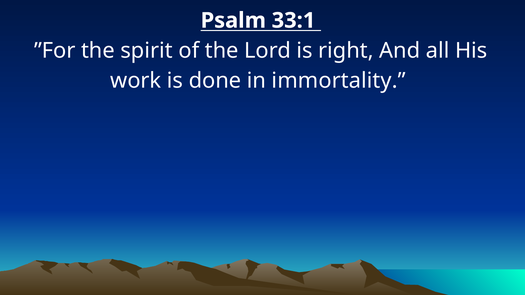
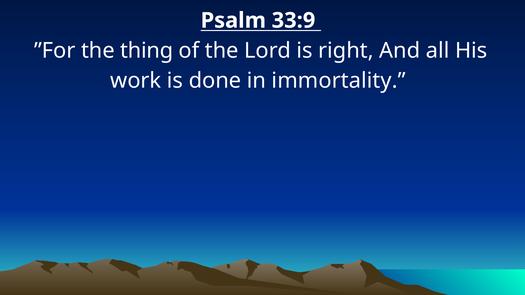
33:1: 33:1 -> 33:9 (293, 20)
spirit: spirit -> thing (147, 51)
